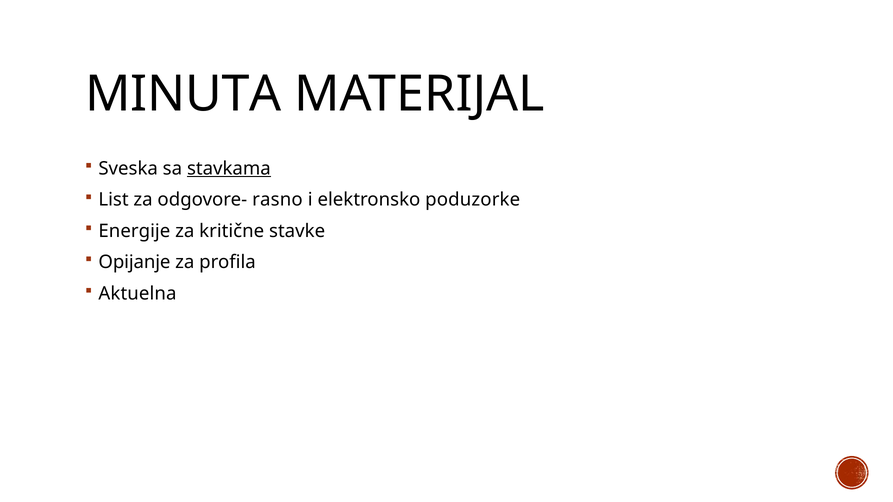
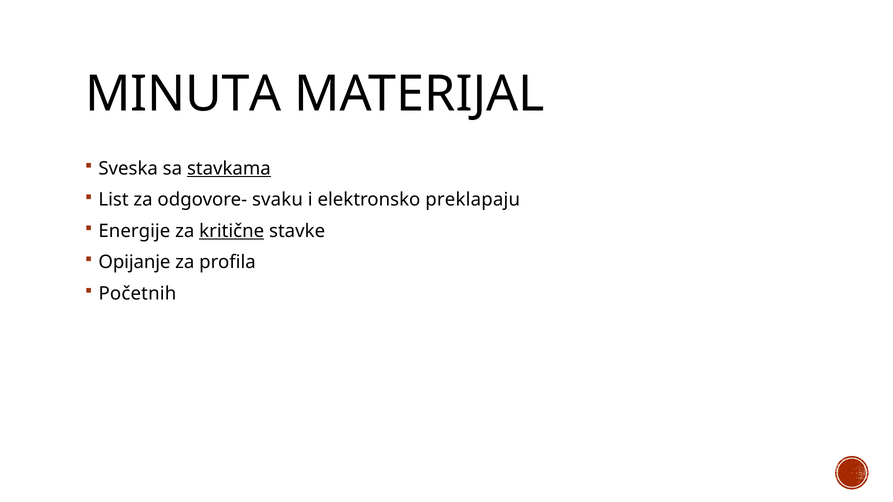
rasno: rasno -> svaku (277, 200)
poduzorke: poduzorke -> preklapaju (473, 200)
kritične underline: none -> present (232, 231)
Aktuelna: Aktuelna -> Početnih (137, 294)
